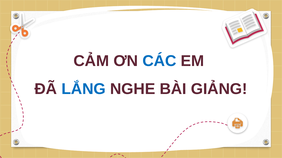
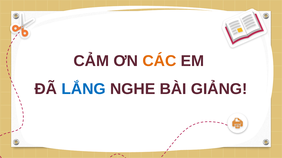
CÁC colour: blue -> orange (159, 61)
